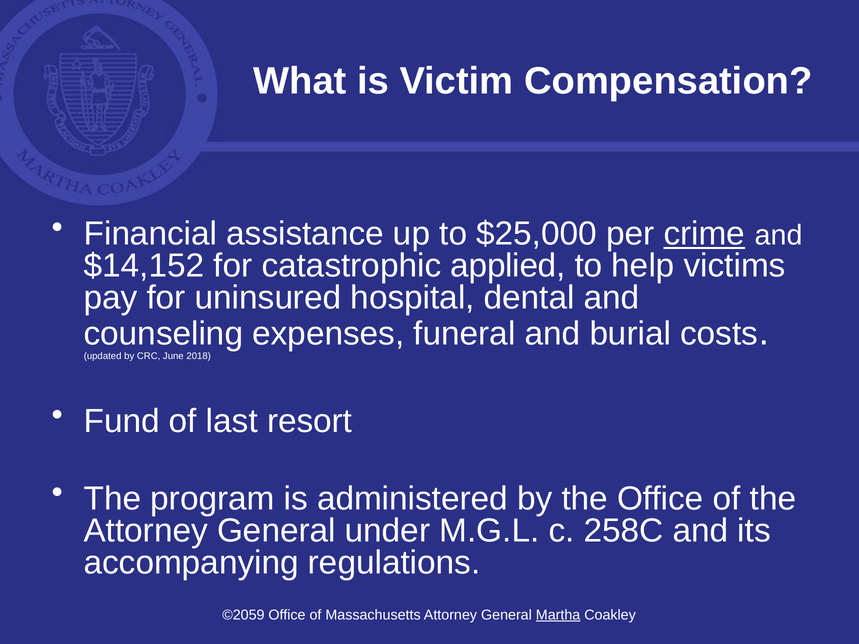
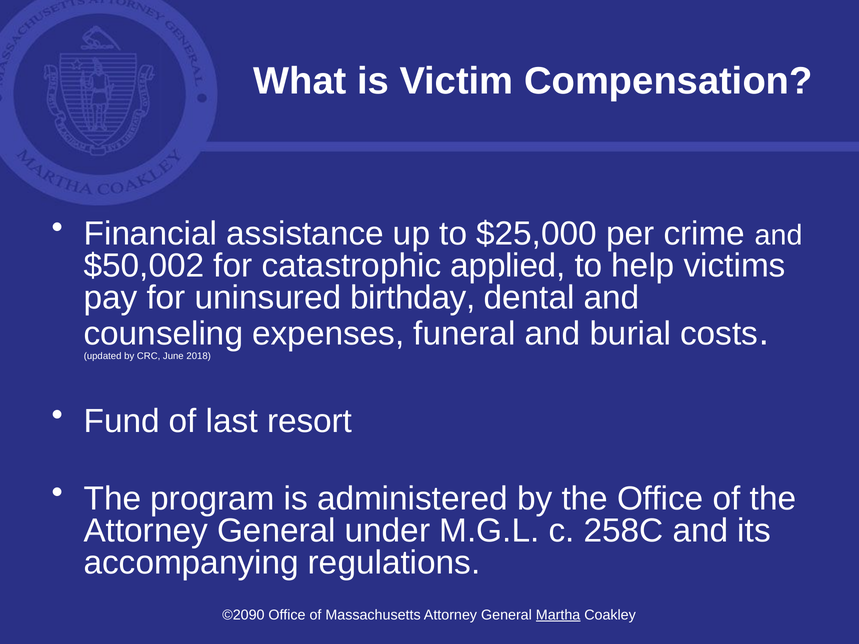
crime underline: present -> none (704, 234)
$14,152: $14,152 -> $50,002 (144, 266)
hospital: hospital -> birthday (413, 298)
©2059: ©2059 -> ©2090 (243, 615)
